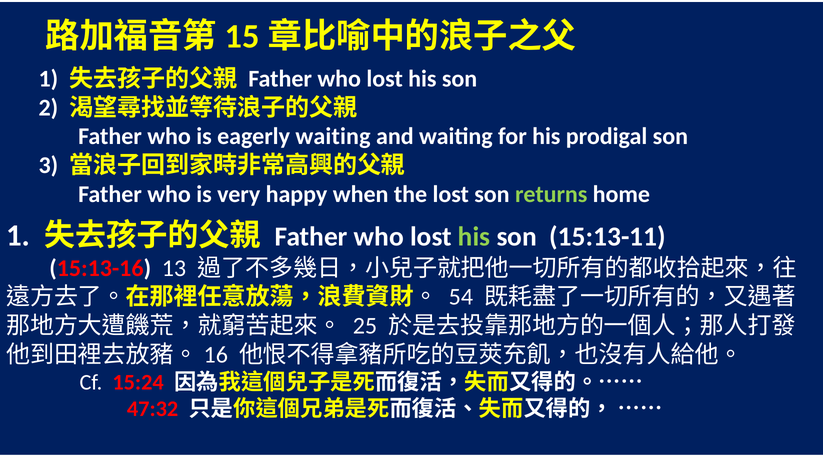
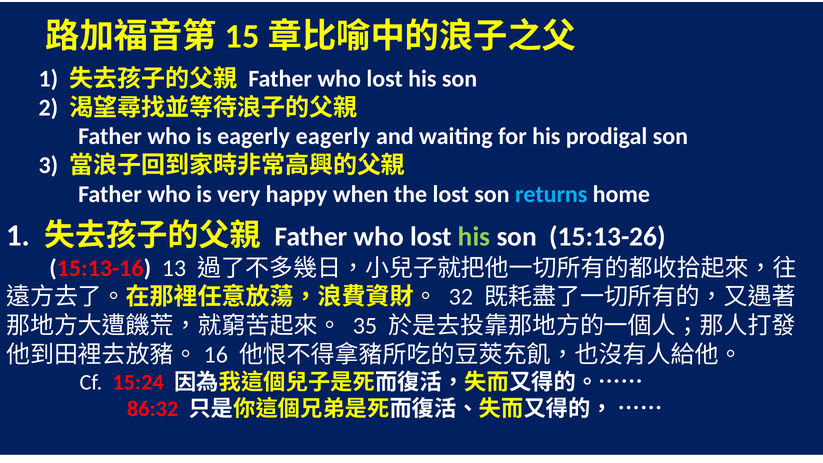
eagerly waiting: waiting -> eagerly (333, 136)
returns colour: light green -> light blue (551, 194)
15:13-11: 15:13-11 -> 15:13-26 (608, 237)
54: 54 -> 32 (461, 297)
25: 25 -> 35 (365, 326)
47:32: 47:32 -> 86:32 (153, 409)
